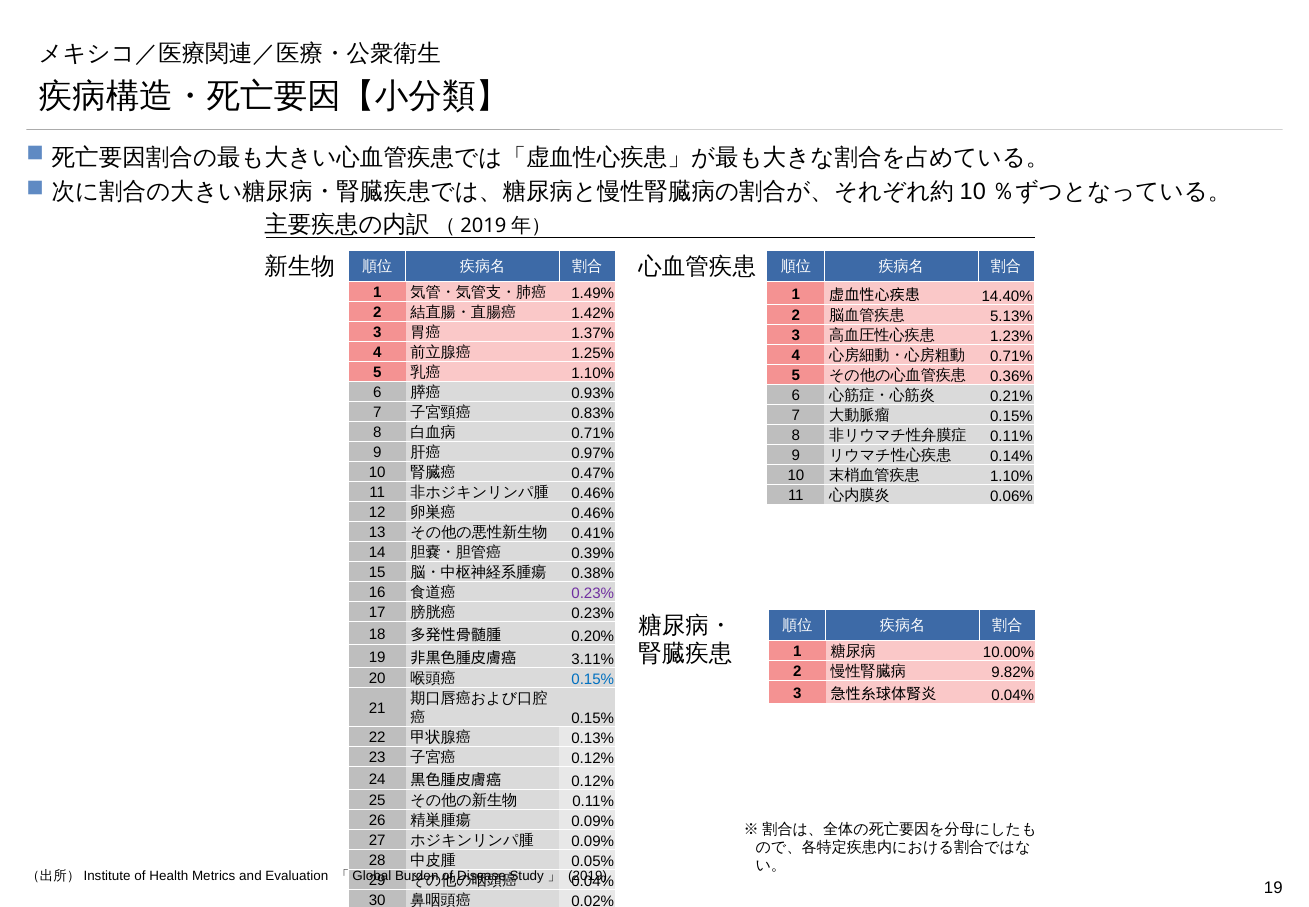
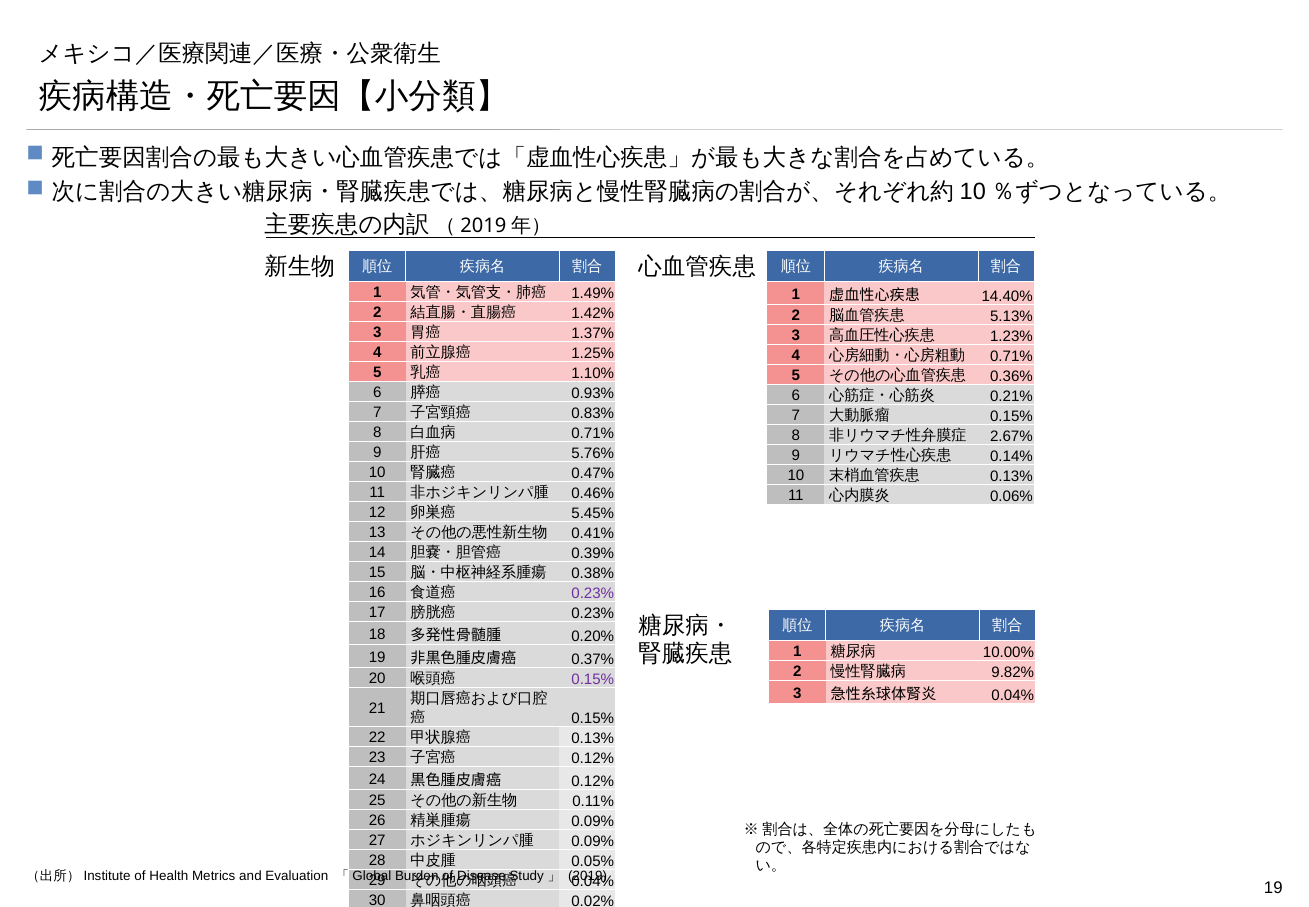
0.11%: 0.11% -> 2.67% (1011, 436)
0.97%: 0.97% -> 5.76% (593, 453)
1.10%: 1.10% -> 0.13% (1011, 476)
0.46%: 0.46% -> 5.45% (593, 513)
3.11%: 3.11% -> 0.37% (593, 659)
0.15% colour: blue -> purple (593, 679)
